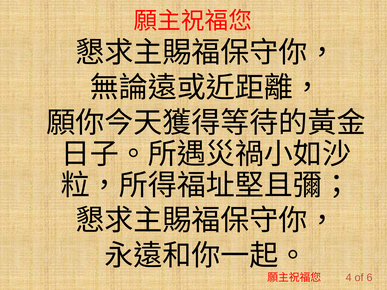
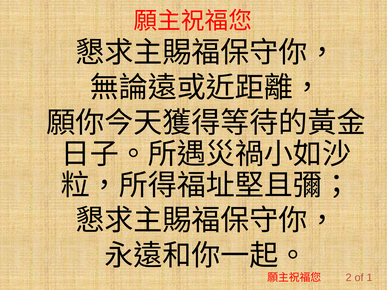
4: 4 -> 2 (349, 278)
6: 6 -> 1 (370, 278)
